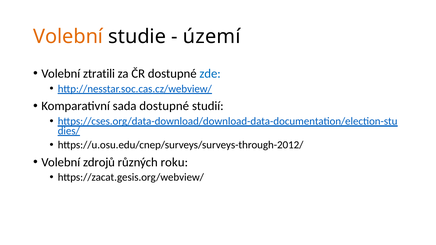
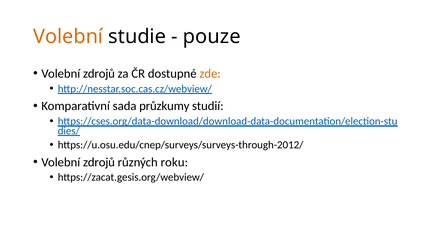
území: území -> pouze (212, 37)
ztratili: ztratili -> zdrojů (99, 74)
zde colour: blue -> orange (210, 74)
sada dostupné: dostupné -> průzkumy (164, 106)
